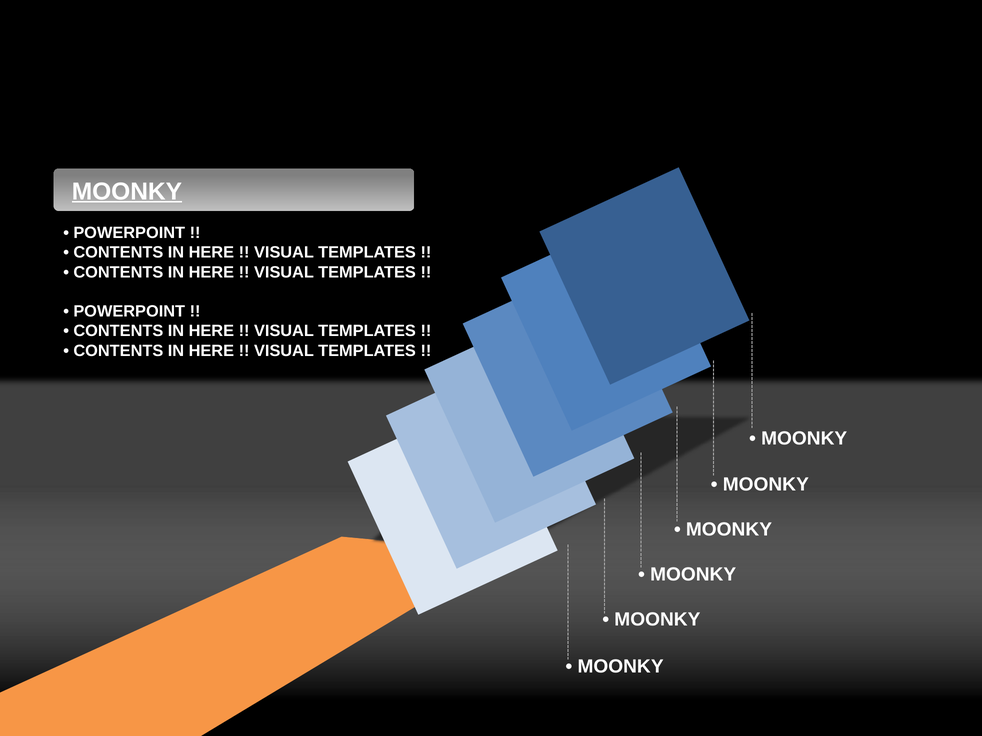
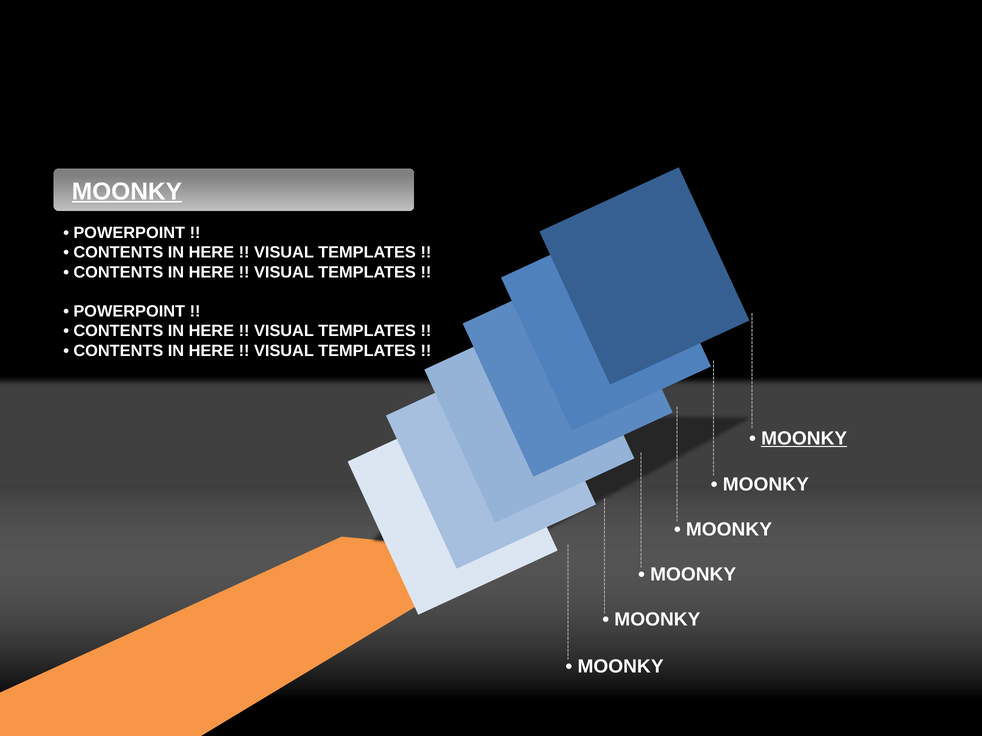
MOONKY underline: none -> present (804, 439)
